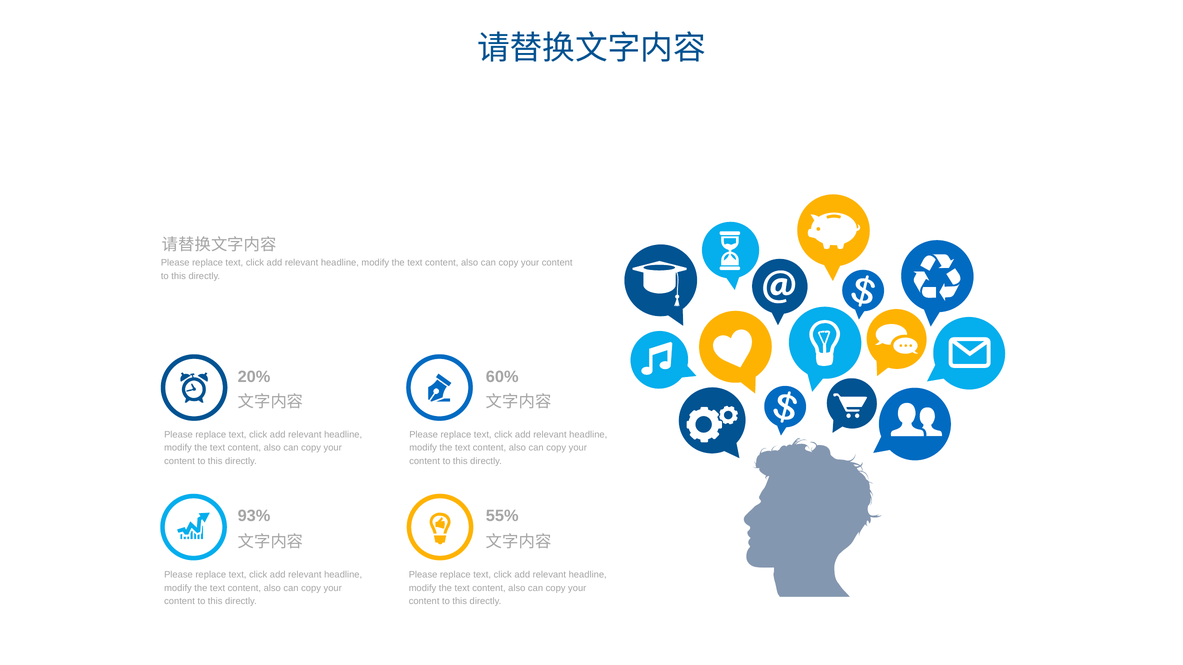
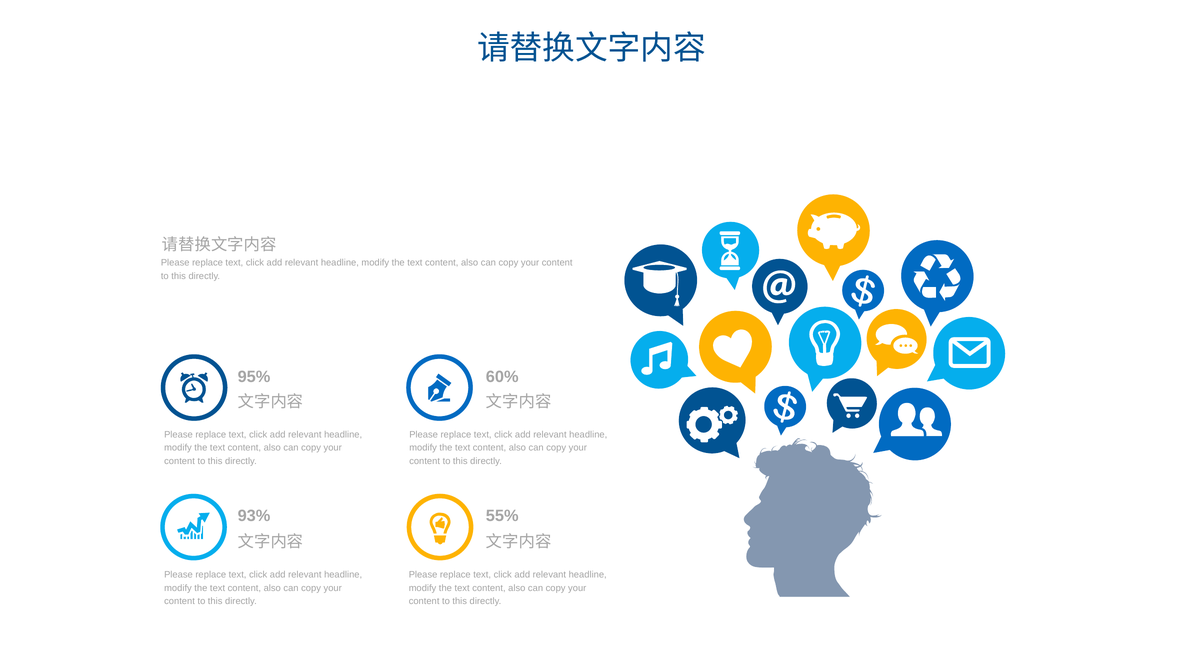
20%: 20% -> 95% (254, 377)
